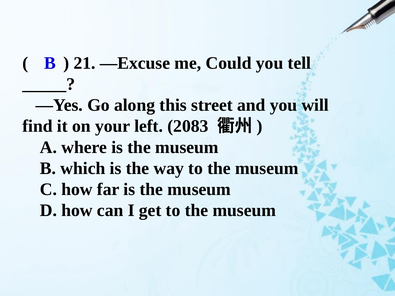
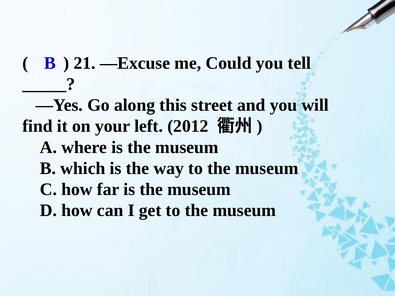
2083: 2083 -> 2012 (188, 126)
